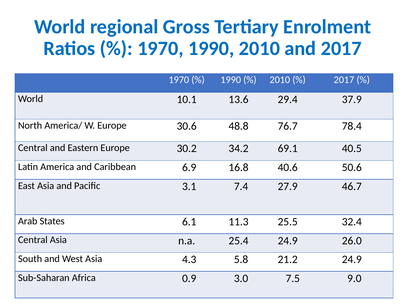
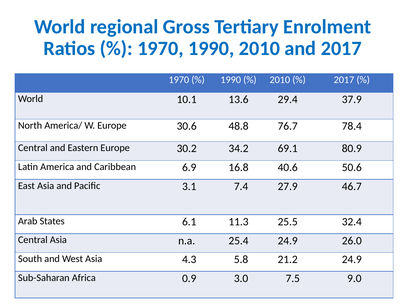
40.5: 40.5 -> 80.9 (352, 148)
